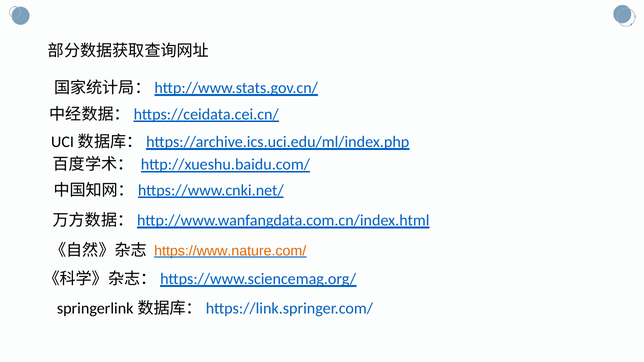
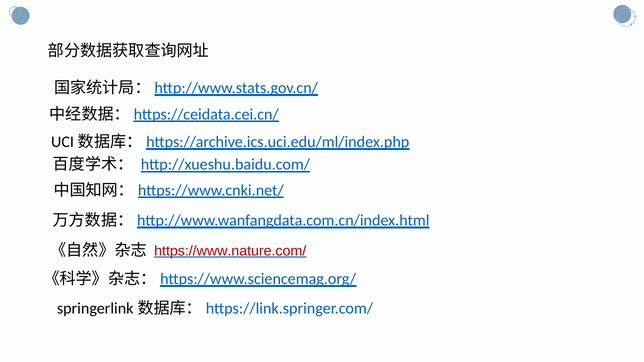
https://www.nature.com/ colour: orange -> red (230, 251)
